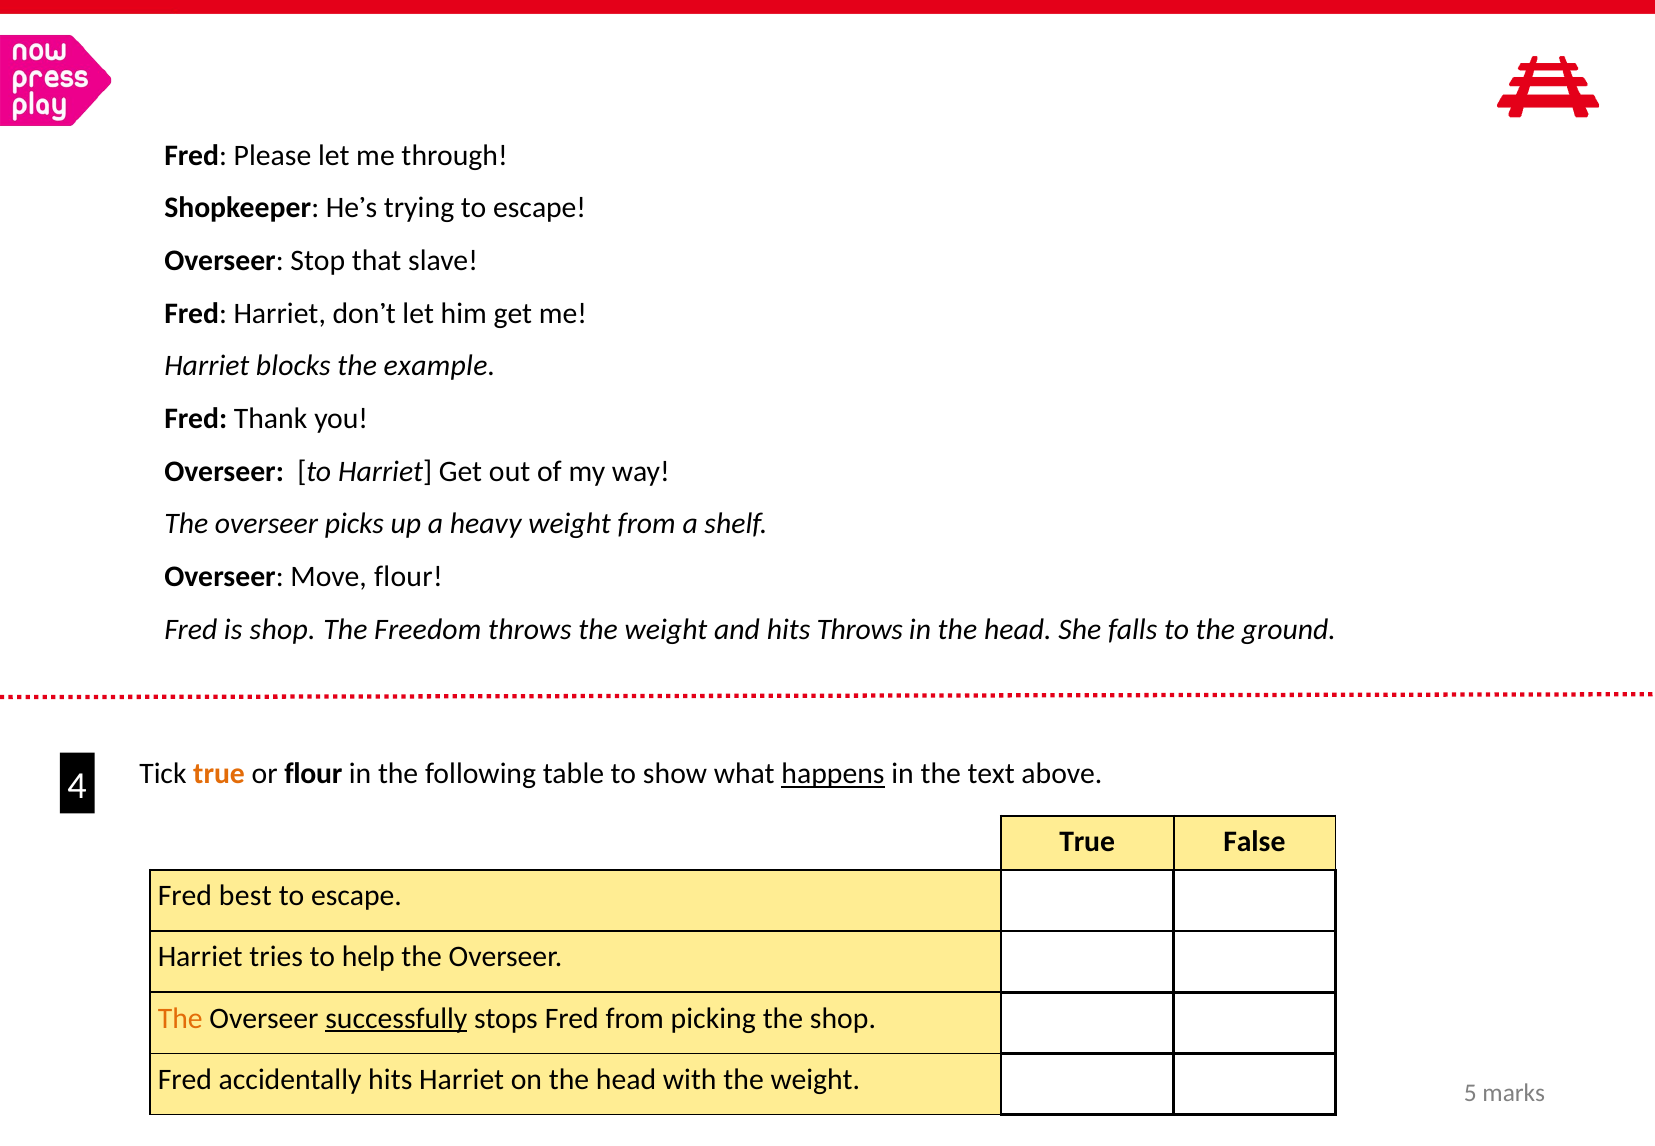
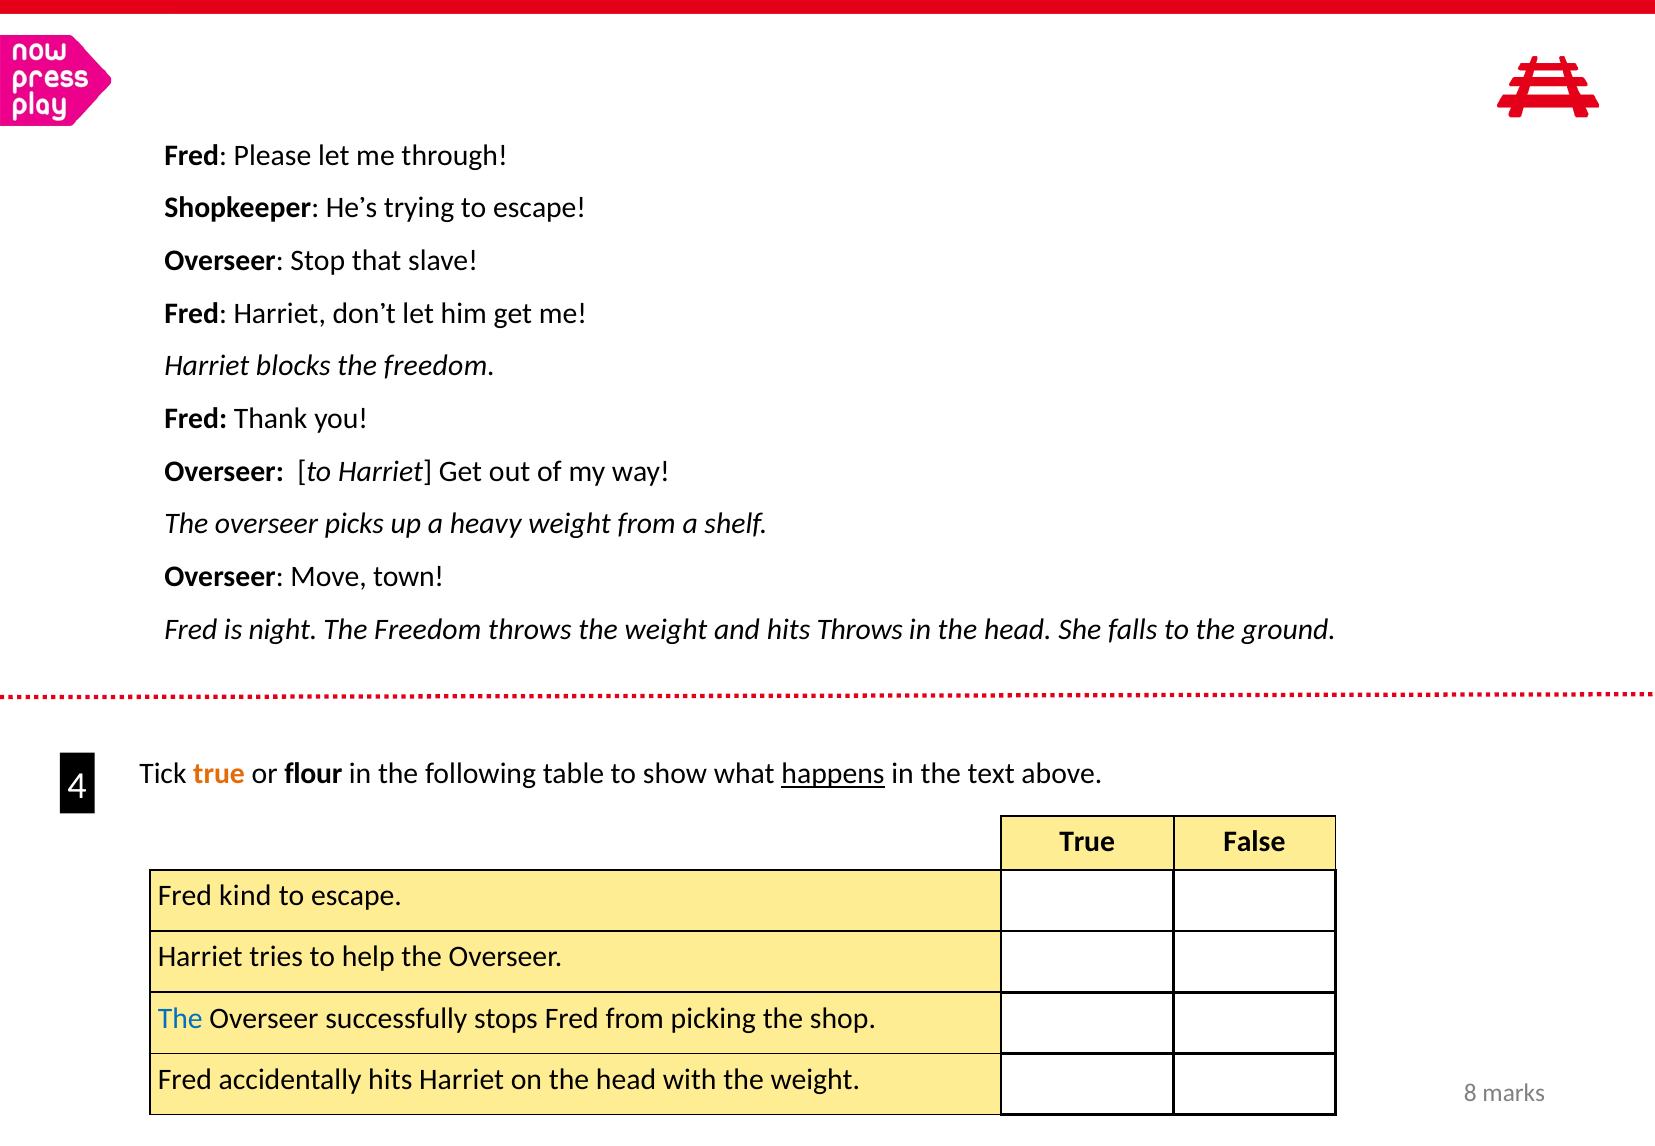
blocks the example: example -> freedom (439, 366)
Move flour: flour -> town (409, 576)
is shop: shop -> night (283, 629)
best: best -> kind (245, 896)
The colour: orange -> blue (180, 1018)
successfully underline: present -> none (396, 1018)
5: 5 -> 8 (1470, 1092)
